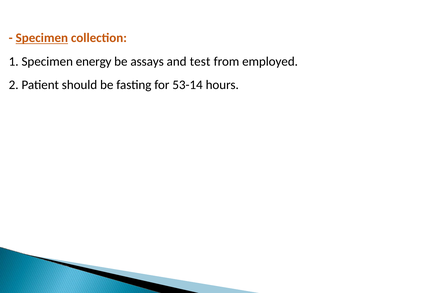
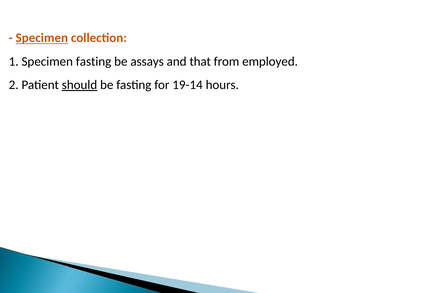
Specimen energy: energy -> fasting (94, 61)
test: test -> that (200, 61)
should underline: none -> present (79, 85)
53-14: 53-14 -> 19-14 (188, 85)
